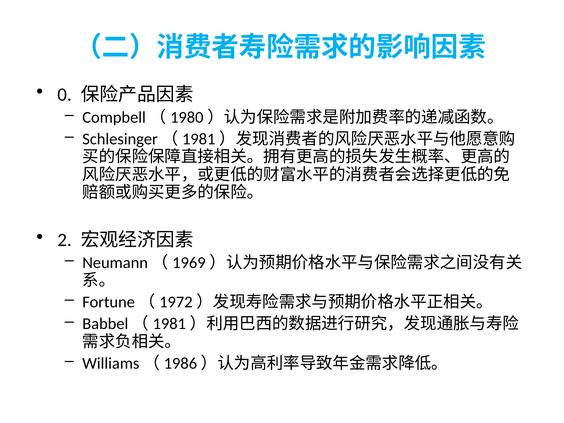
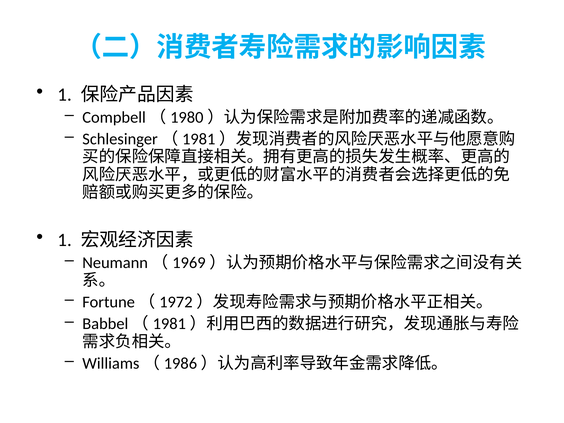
0: 0 -> 1 (65, 95)
2: 2 -> 1 (65, 240)
